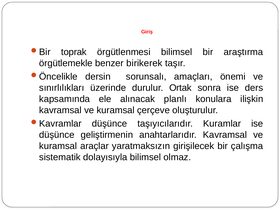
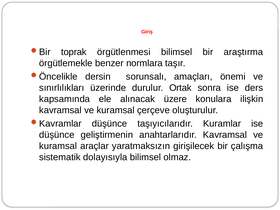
birikerek: birikerek -> normlara (144, 63)
planlı: planlı -> üzere (175, 99)
